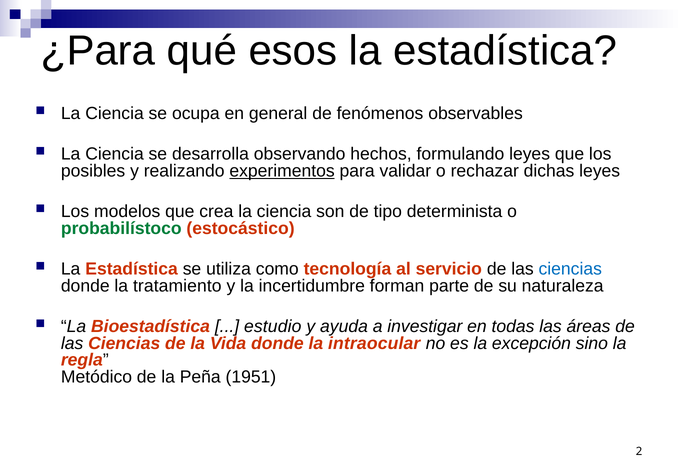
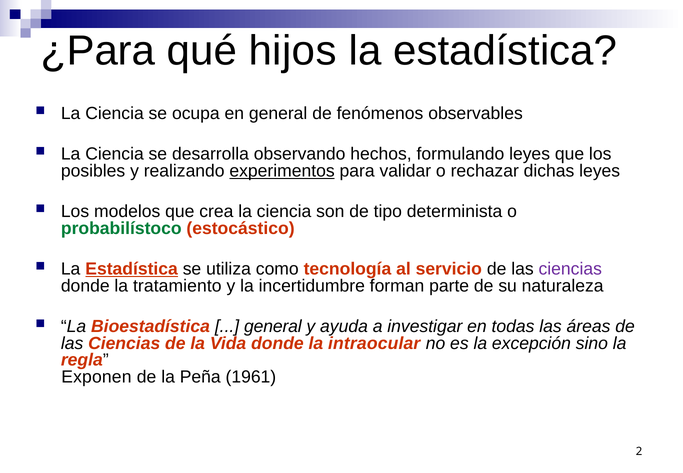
esos: esos -> hijos (293, 51)
Estadística underline: none -> present (132, 269)
ciencias colour: blue -> purple (570, 269)
estudio: estudio -> general (273, 326)
Metódico: Metódico -> Exponen (96, 377)
1951: 1951 -> 1961 (251, 377)
